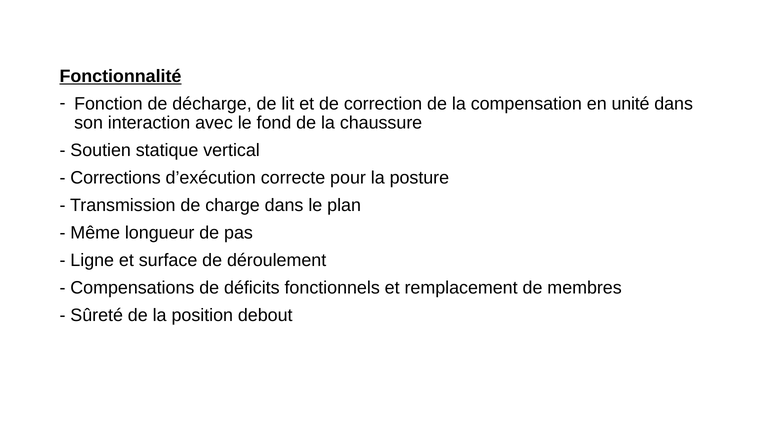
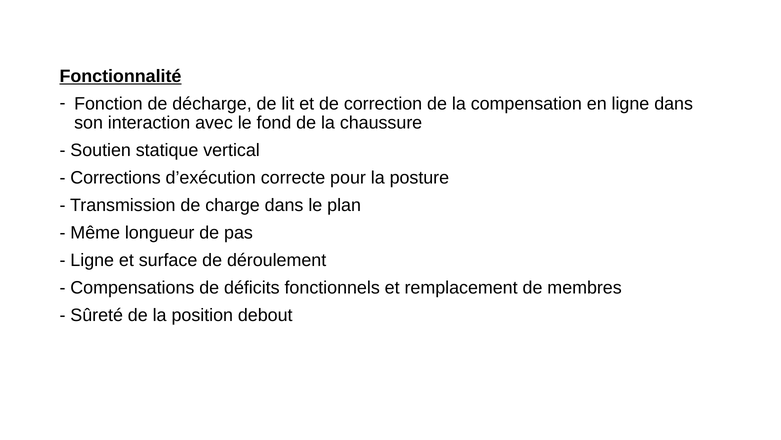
en unité: unité -> ligne (630, 103)
